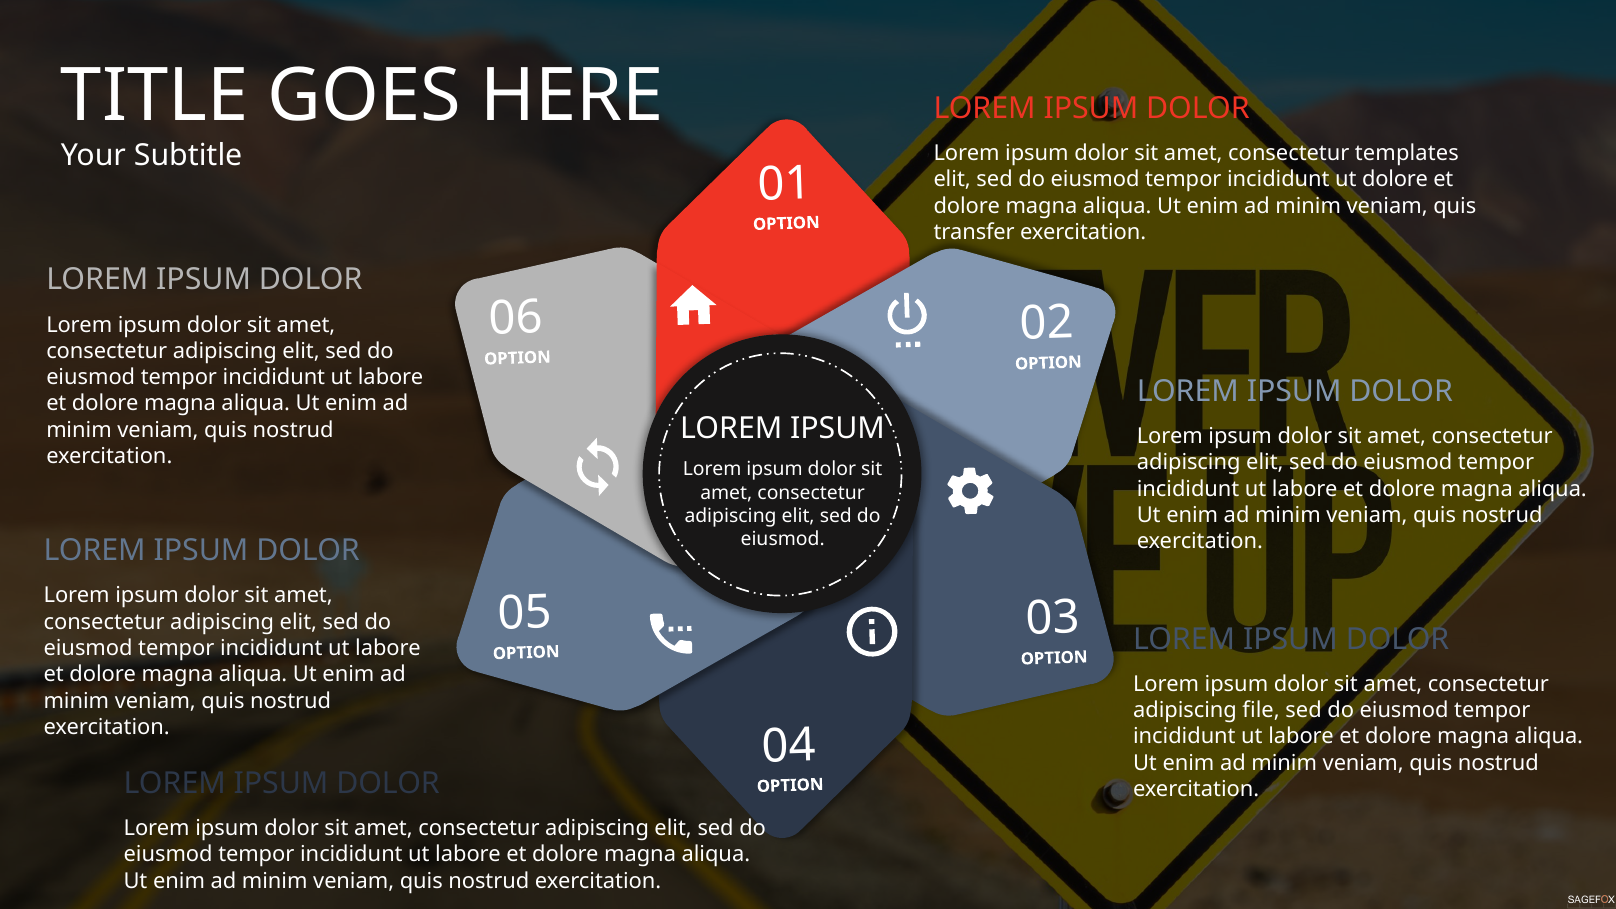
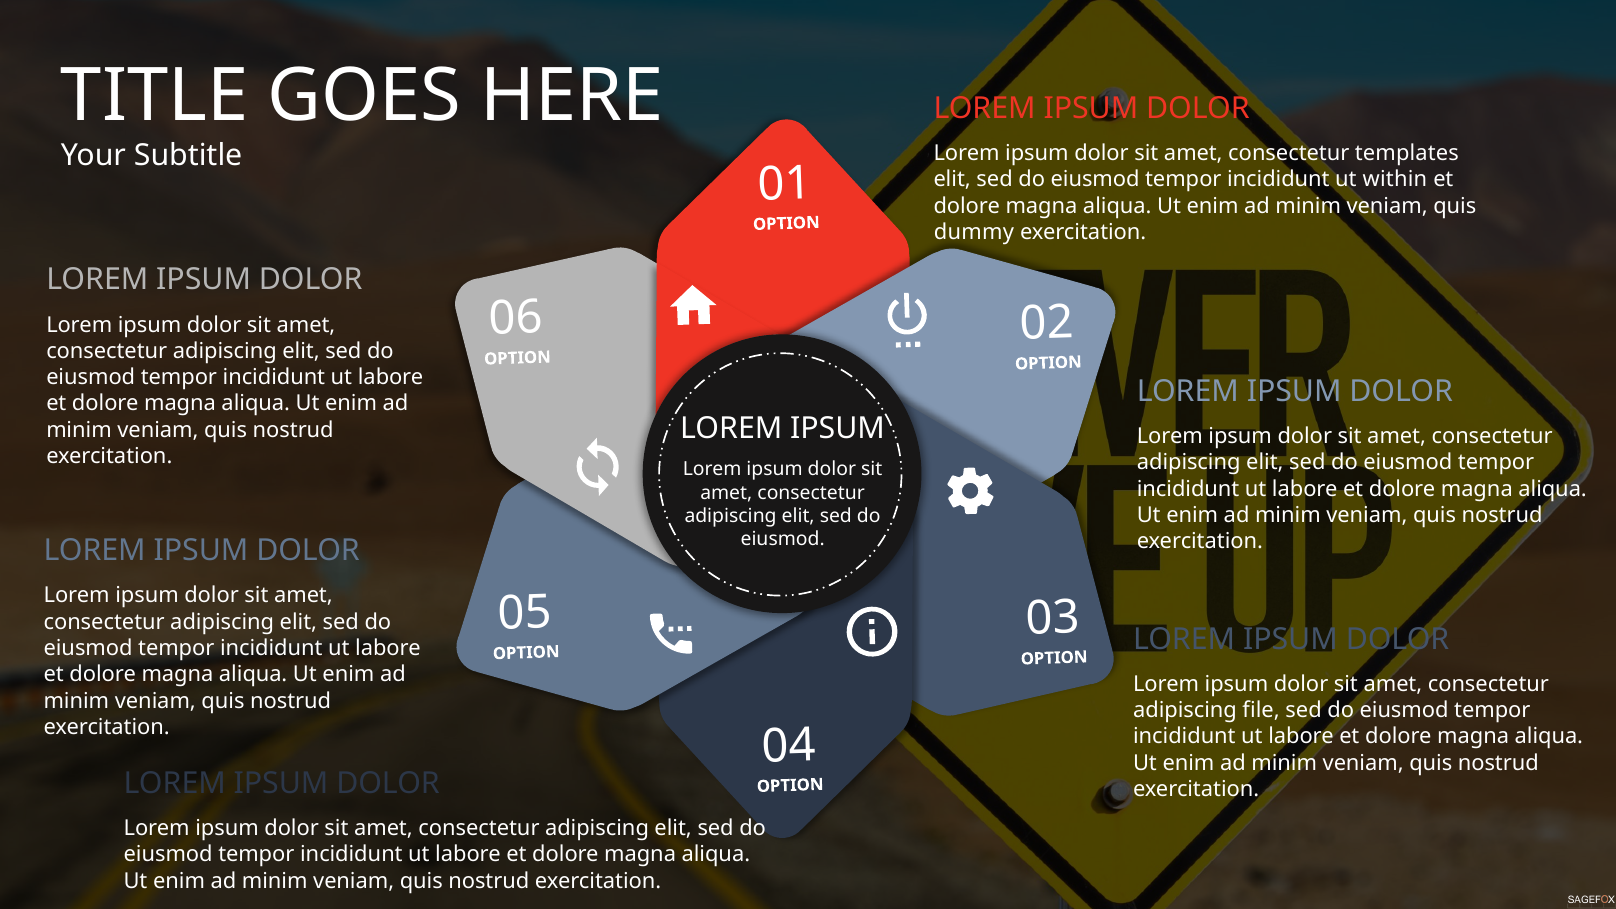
ut dolore: dolore -> within (1395, 180)
transfer: transfer -> dummy (974, 232)
